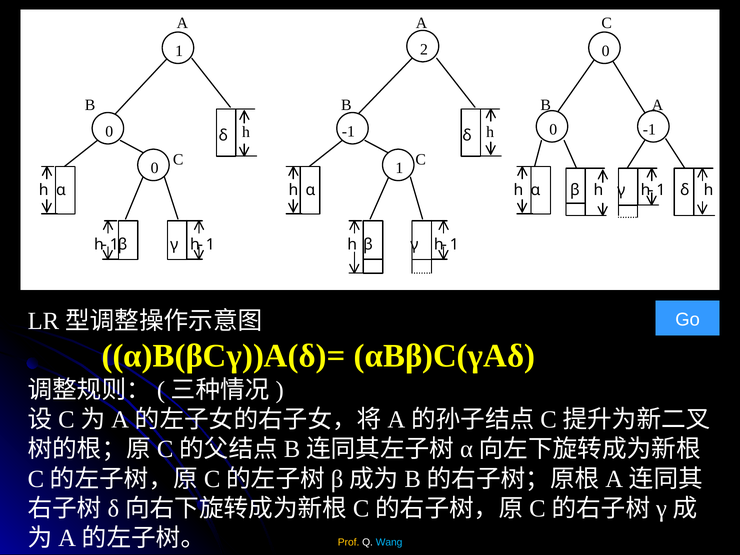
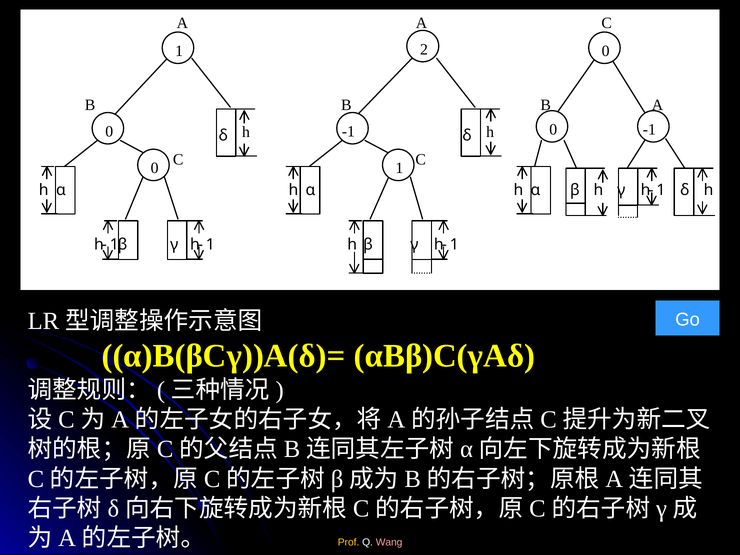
Wang colour: light blue -> pink (389, 542)
